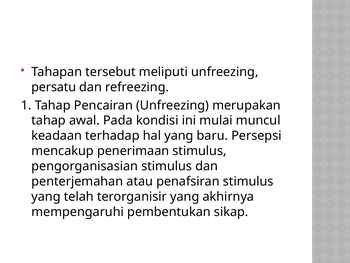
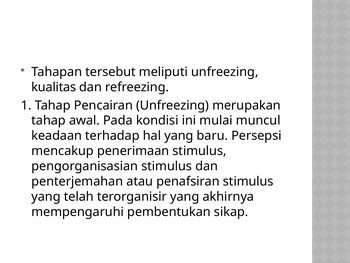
persatu: persatu -> kualitas (54, 87)
